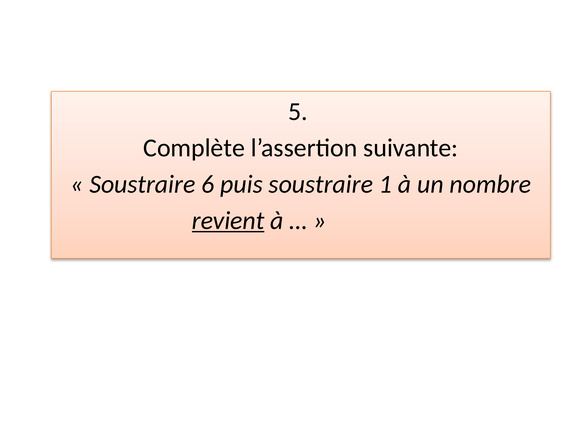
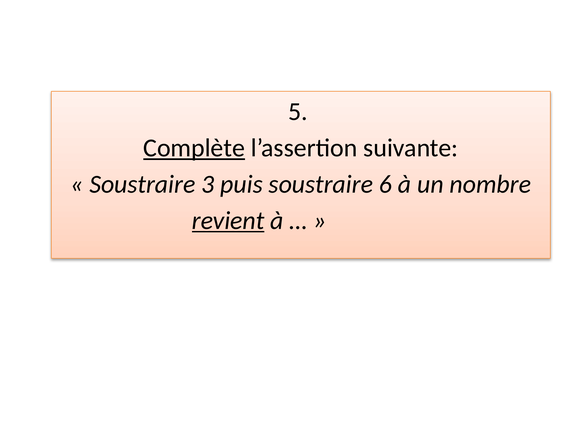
Complète underline: none -> present (194, 148)
6: 6 -> 3 (208, 184)
1: 1 -> 6 (385, 184)
